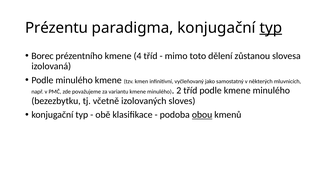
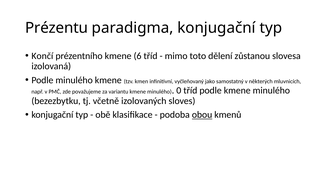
typ underline: present -> none (271, 28)
Borec: Borec -> Končí (42, 56)
4: 4 -> 6 (138, 56)
2: 2 -> 0 (179, 91)
